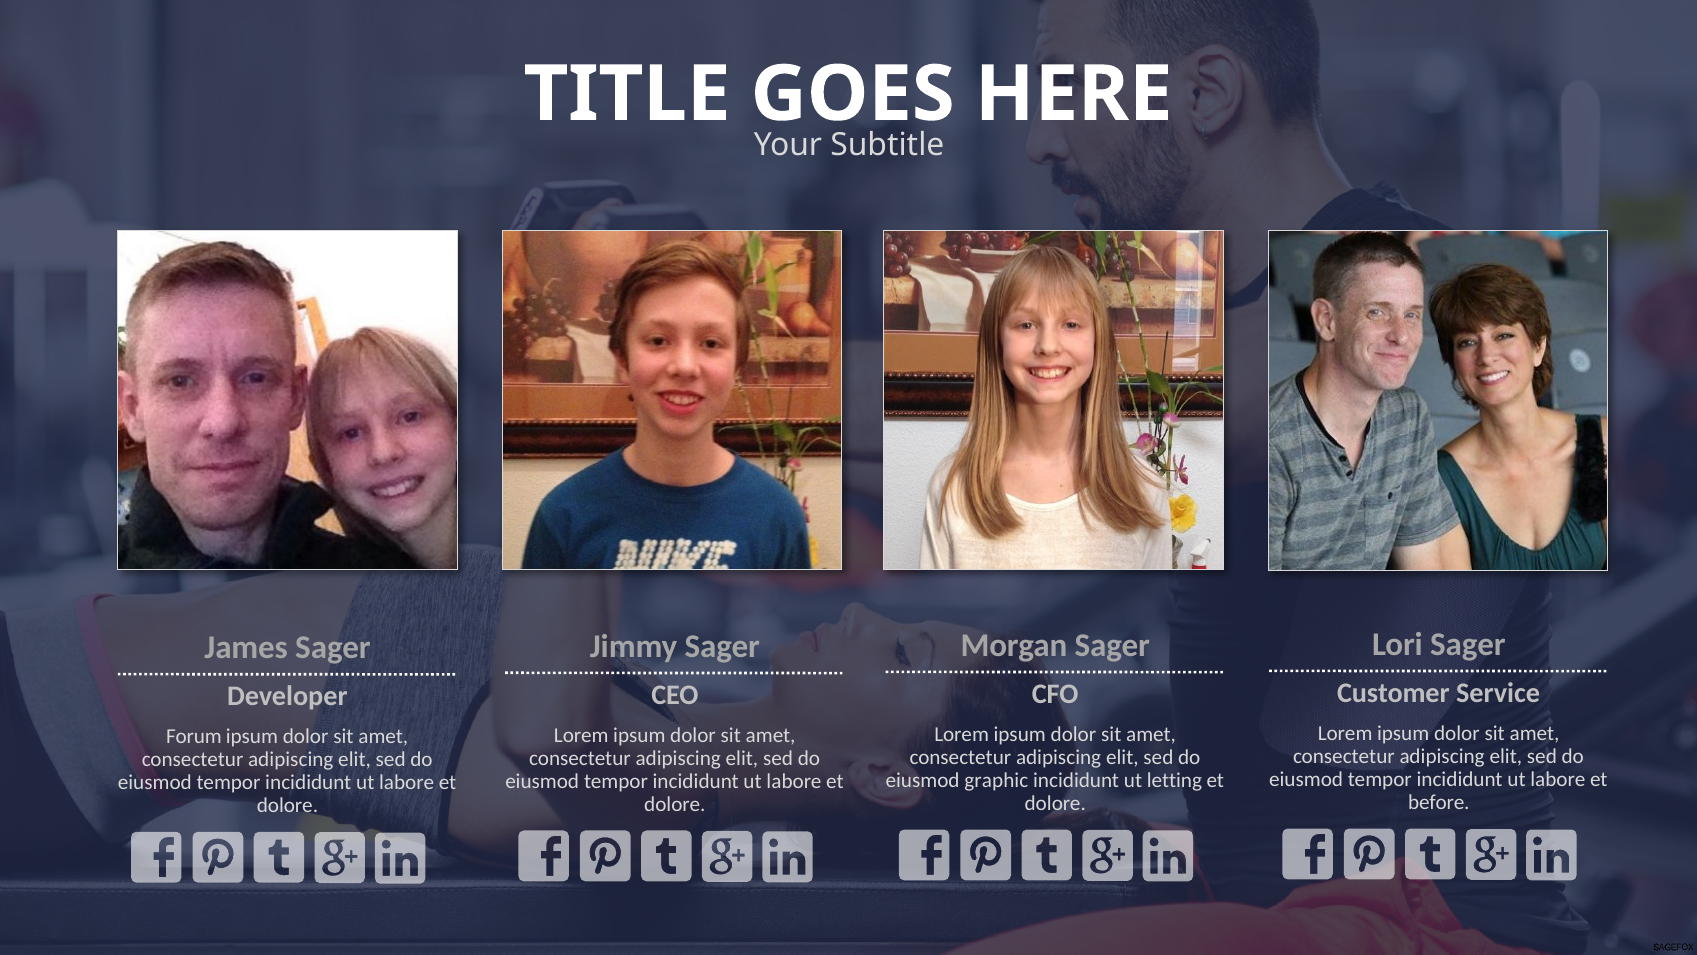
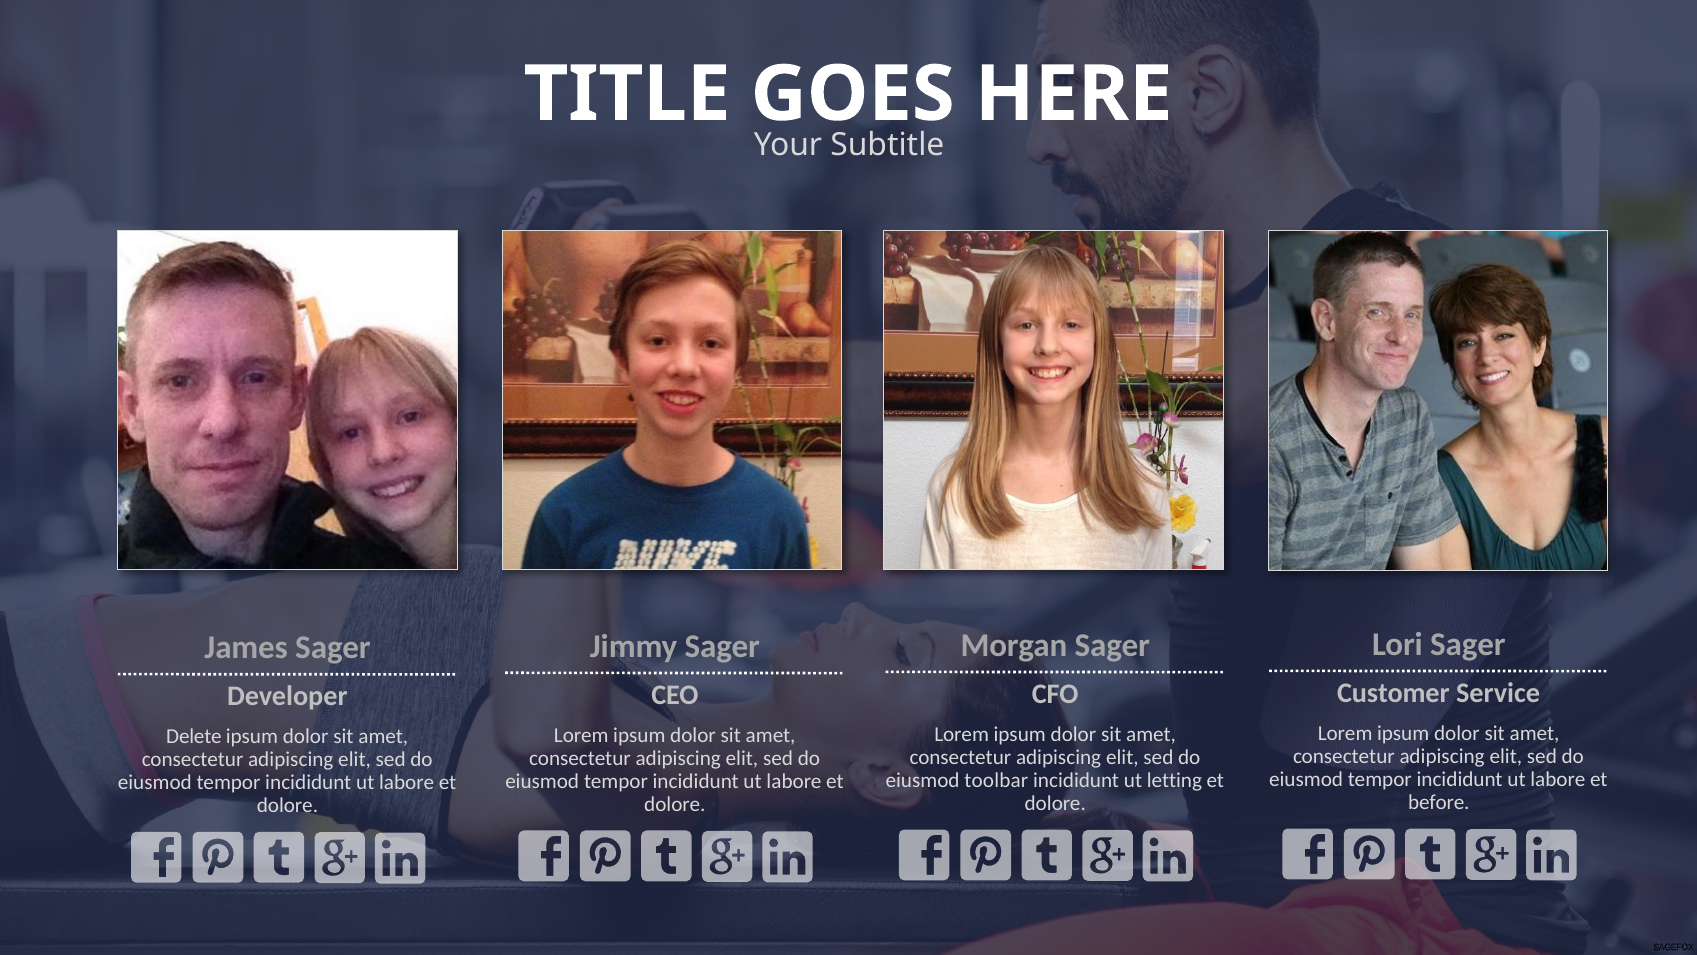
Forum: Forum -> Delete (194, 736)
graphic: graphic -> toolbar (996, 780)
